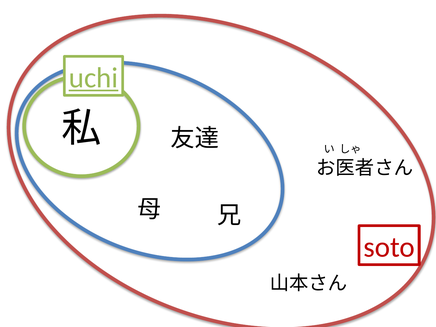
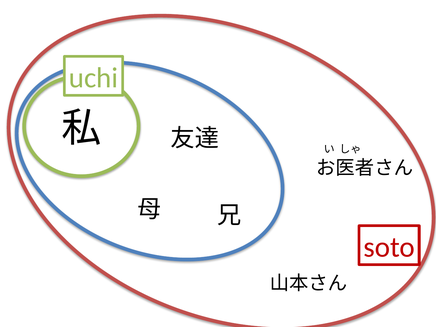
uchi underline: present -> none (93, 78)
